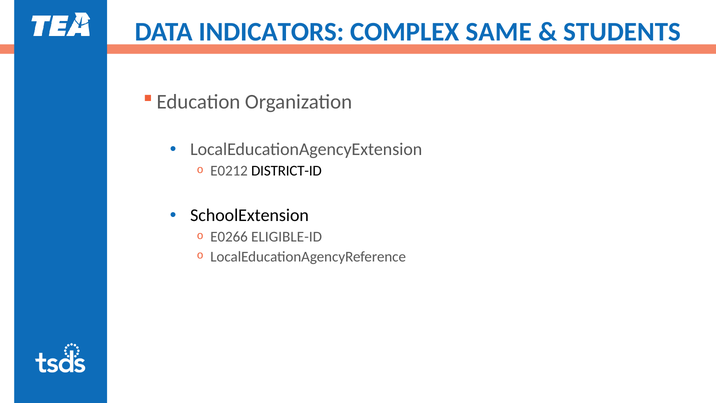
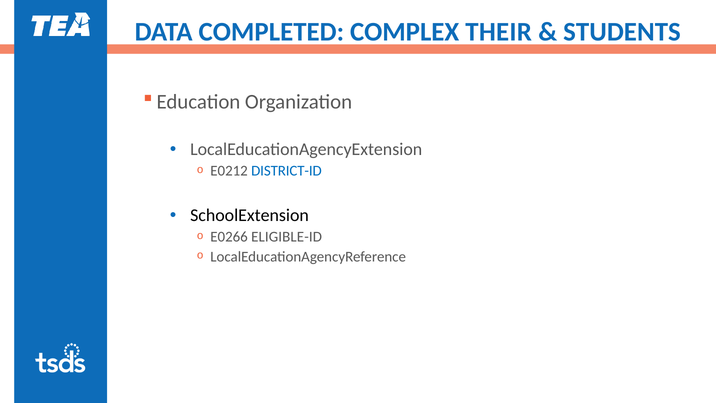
INDICATORS: INDICATORS -> COMPLETED (271, 32)
SAME: SAME -> THEIR (499, 32)
DISTRICT-ID colour: black -> blue (286, 171)
